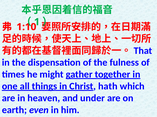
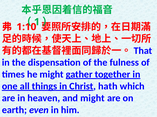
and under: under -> might (92, 99)
